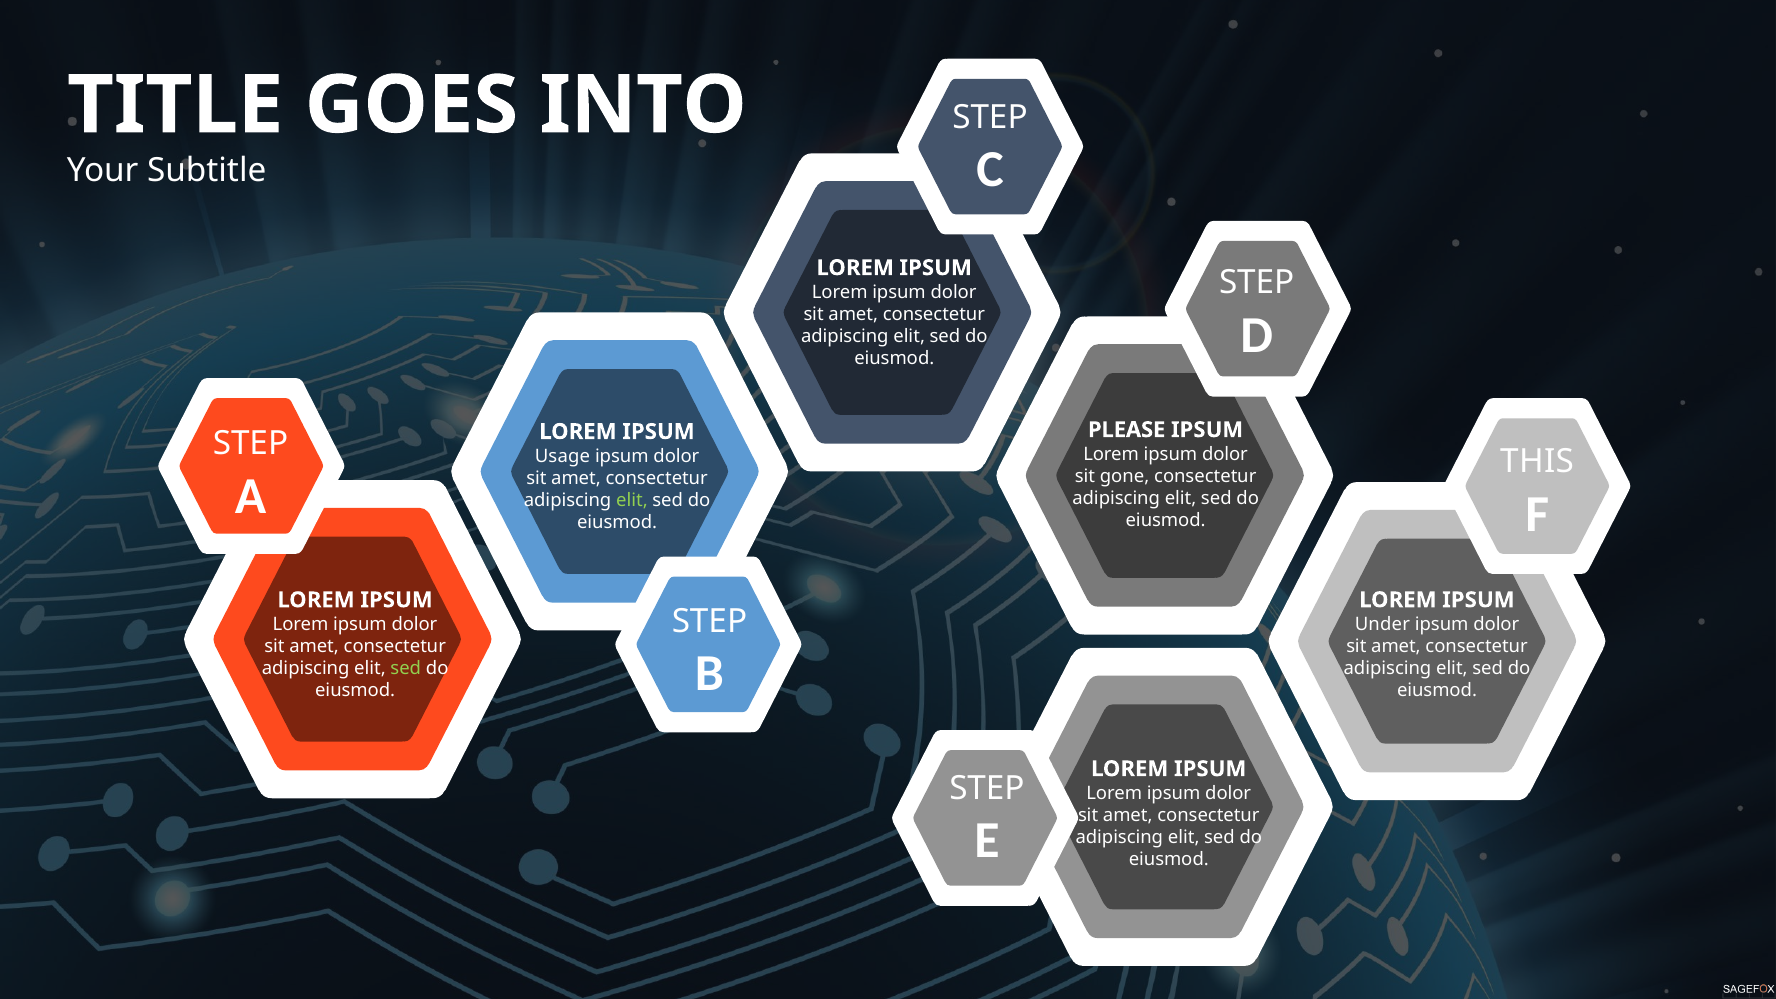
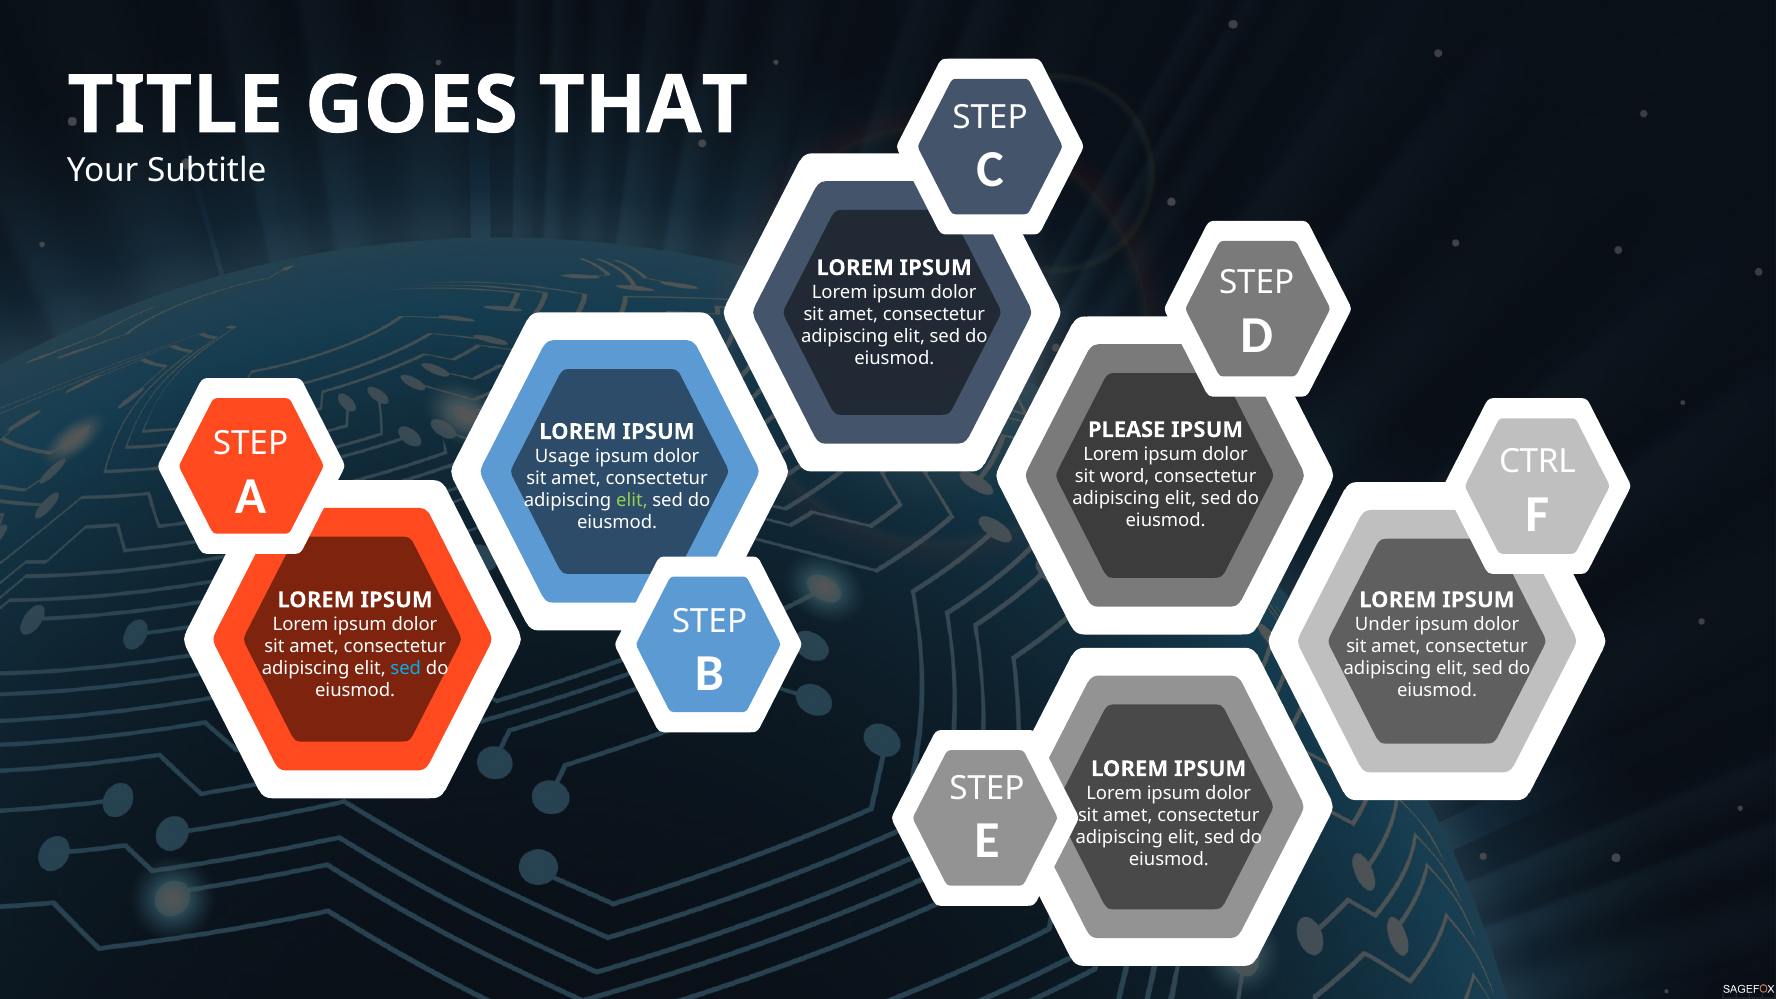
INTO: INTO -> THAT (643, 105)
THIS: THIS -> CTRL (1537, 462)
gone: gone -> word (1125, 476)
sed colour: light green -> light blue (406, 669)
